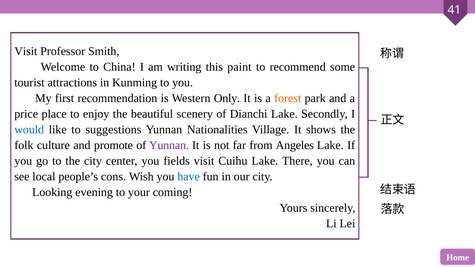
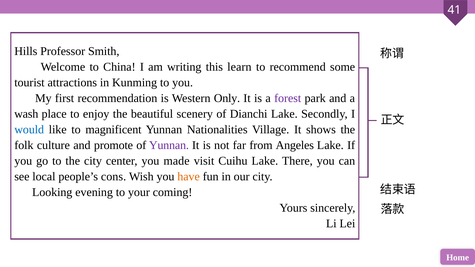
Visit: Visit -> Hills (26, 51)
paint: paint -> learn (239, 67)
forest colour: orange -> purple (288, 98)
price: price -> wash (26, 114)
suggestions: suggestions -> magnificent (113, 130)
fields: fields -> made (177, 161)
have colour: blue -> orange (189, 177)
